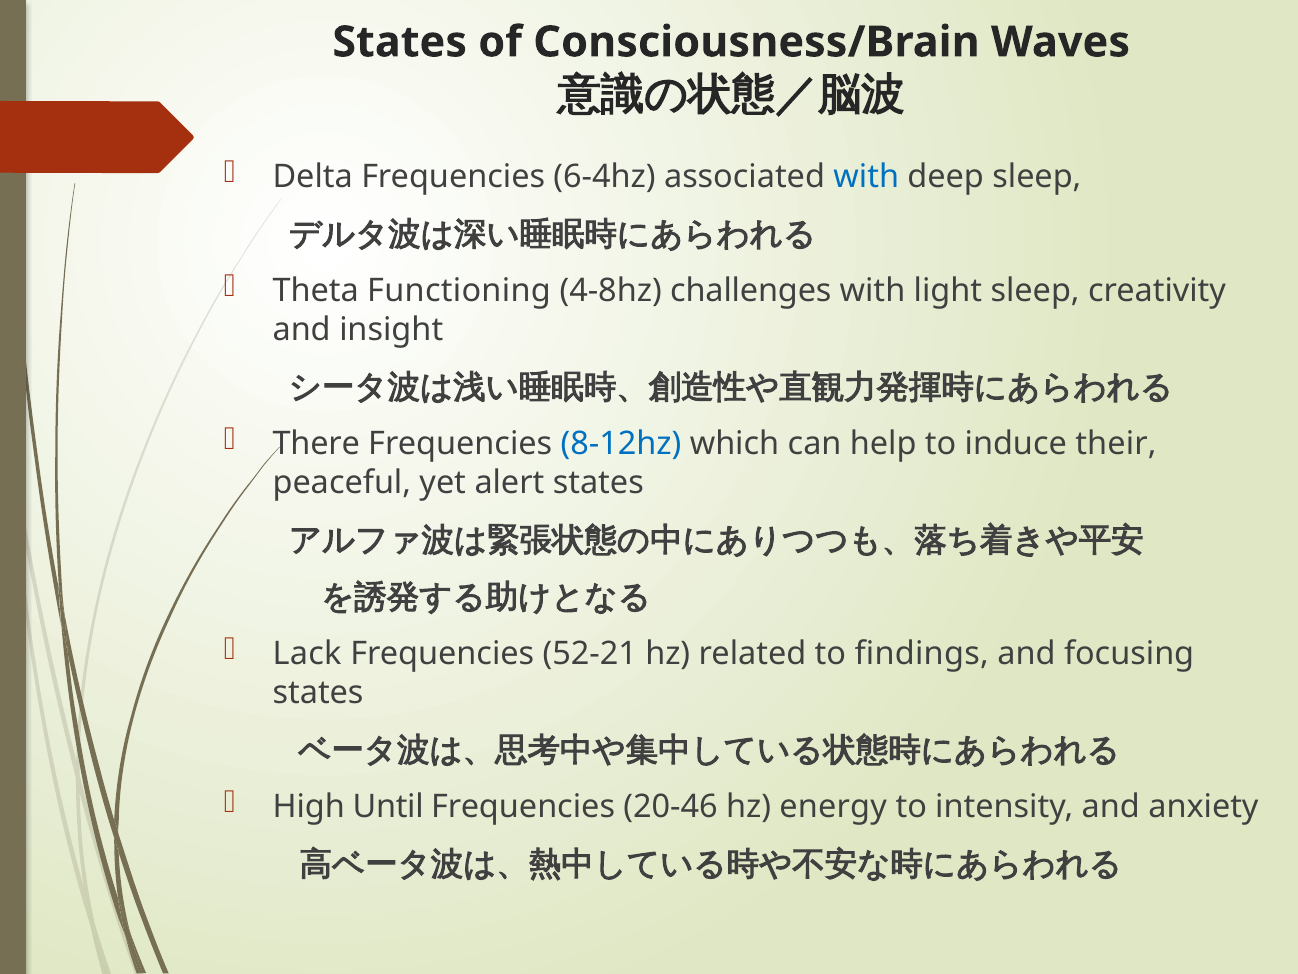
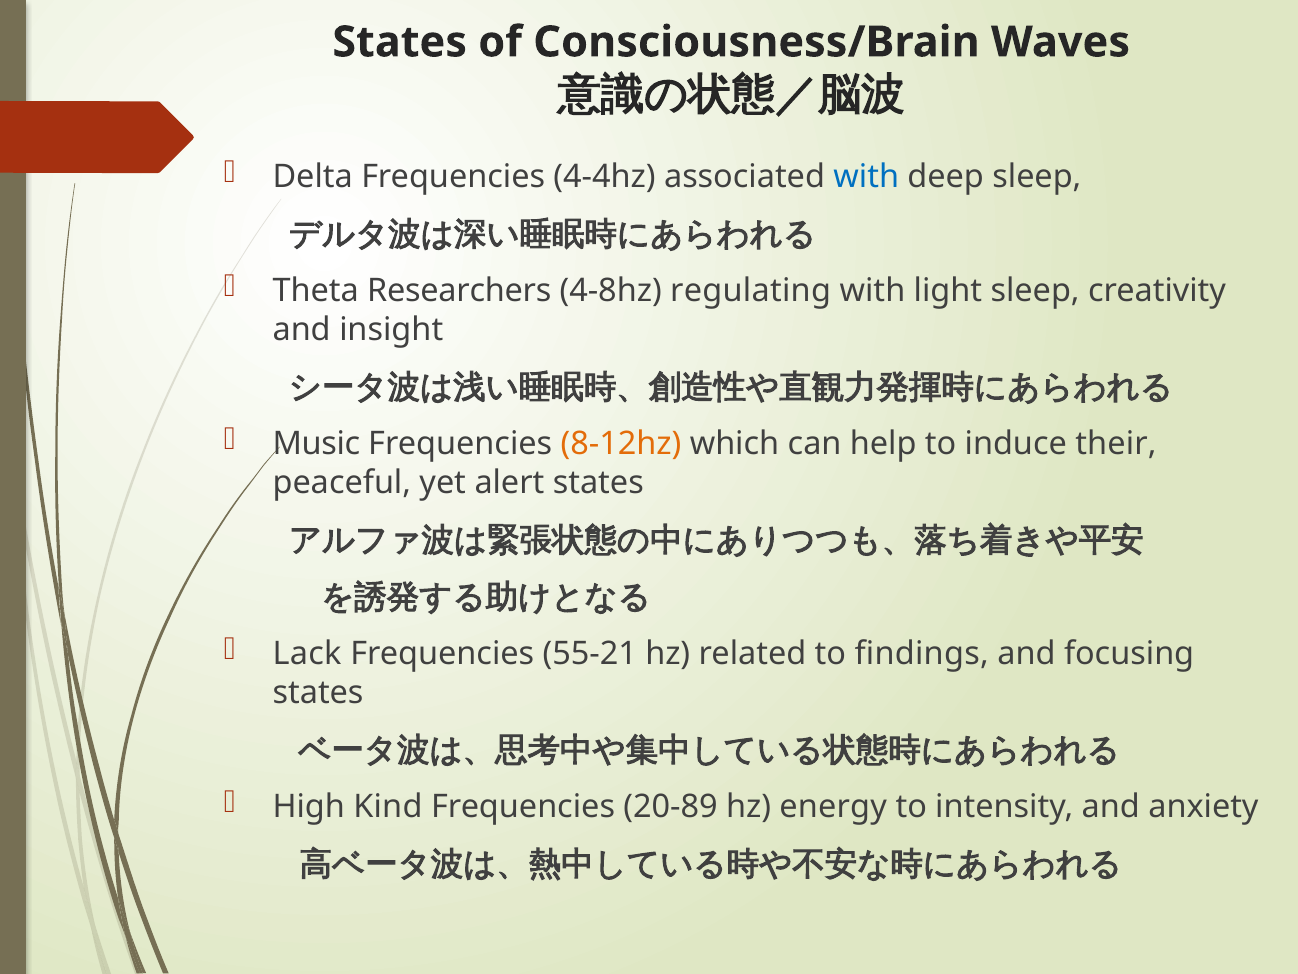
6-4hz: 6-4hz -> 4-4hz (605, 177)
Functioning: Functioning -> Researchers (459, 291)
challenges: challenges -> regulating (751, 291)
There: There -> Music (316, 444)
8-12hz colour: blue -> orange (621, 444)
52-21: 52-21 -> 55-21 (590, 654)
Until: Until -> Kind (388, 807)
20-46: 20-46 -> 20-89 (671, 807)
